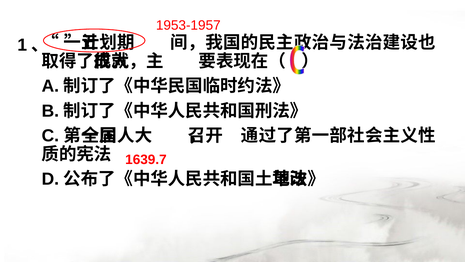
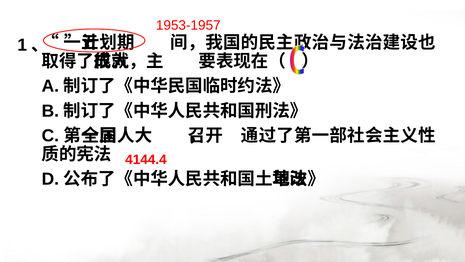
1639.7: 1639.7 -> 4144.4 (146, 159)
